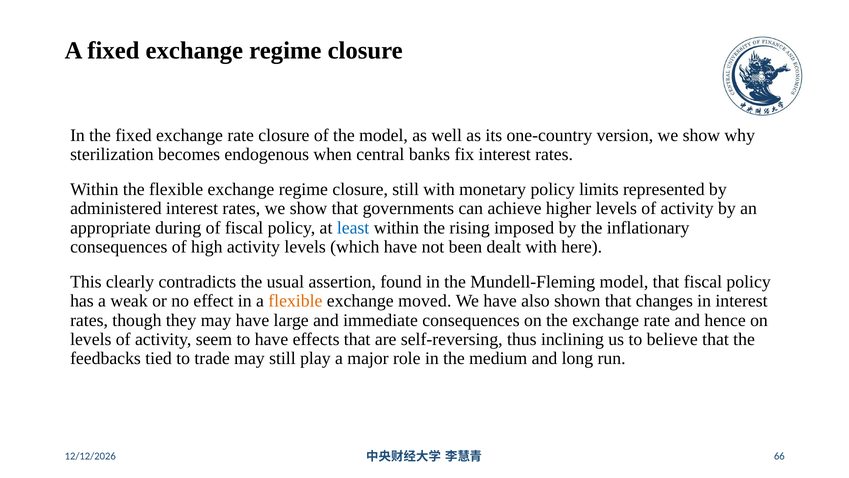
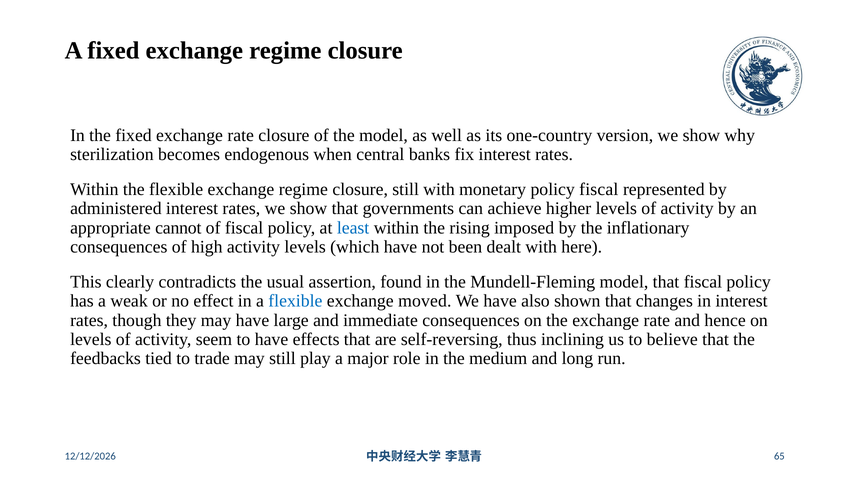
policy limits: limits -> fiscal (599, 189)
during: during -> cannot (178, 227)
flexible colour: orange -> blue (295, 301)
66: 66 -> 65 (779, 456)
